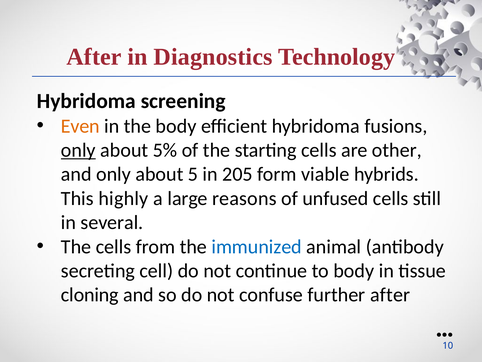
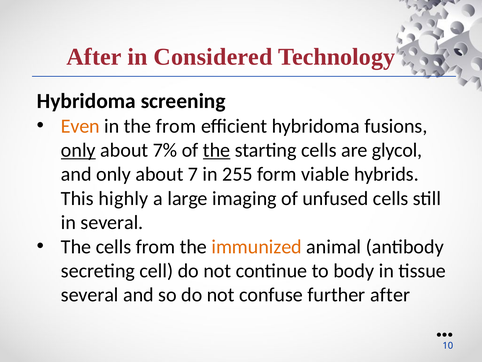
Diagnostics: Diagnostics -> Considered (213, 57)
the body: body -> from (176, 126)
5%: 5% -> 7% (165, 150)
the underline: none -> present (217, 150)
other: other -> glycol (397, 150)
5: 5 -> 7 (193, 174)
205: 205 -> 255 (238, 174)
reasons: reasons -> imaging (244, 198)
immunized colour: blue -> orange (257, 246)
cloning: cloning -> several (90, 295)
